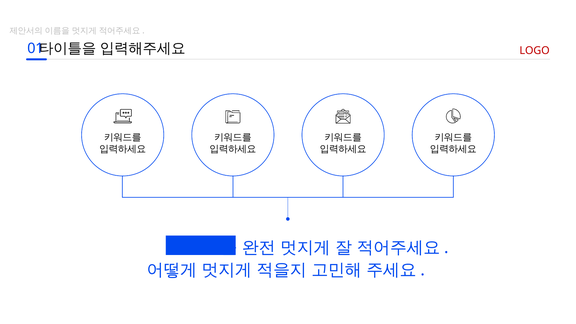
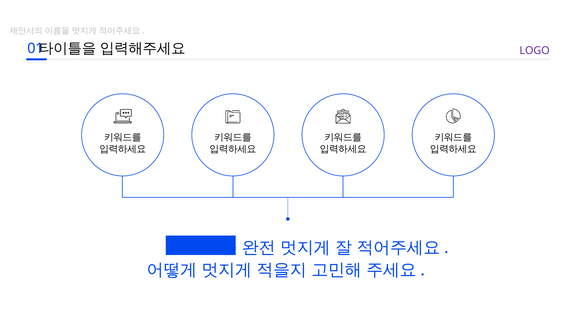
LOGO colour: red -> purple (535, 51)
